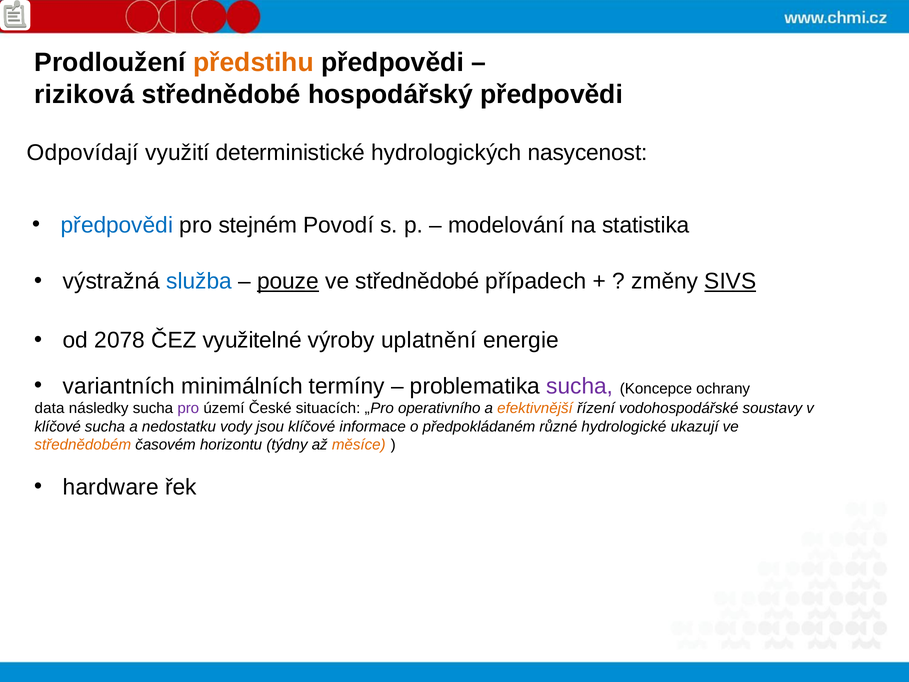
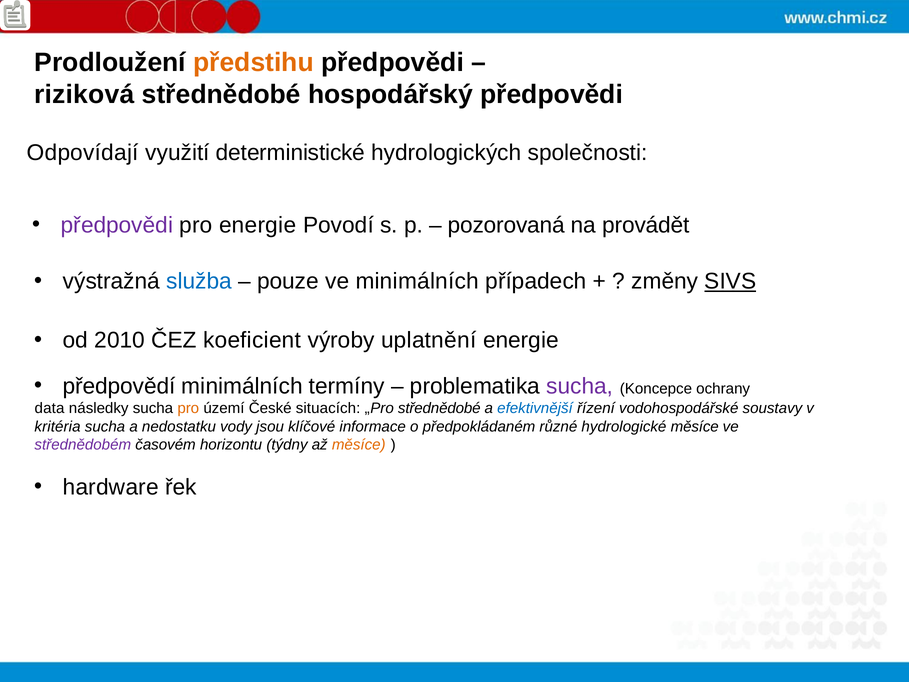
nasycenost: nasycenost -> společnosti (588, 153)
předpovědi colour: blue -> purple (117, 225)
pro stejném: stejném -> energie (258, 225)
modelování: modelování -> pozorovaná (506, 225)
statistika: statistika -> provádět (646, 225)
pouze underline: present -> none (288, 281)
ve střednědobé: střednědobé -> minimálních (417, 281)
2078: 2078 -> 2010 (120, 340)
využitelné: využitelné -> koeficient (252, 340)
variantních: variantních -> předpovědí (119, 386)
pro colour: purple -> orange (188, 408)
„Pro operativního: operativního -> střednědobé (439, 408)
efektivnější colour: orange -> blue (535, 408)
klíčové: klíčové -> kritéria (58, 426)
hydrologické ukazují: ukazují -> měsíce (695, 426)
střednědobém colour: orange -> purple (83, 445)
